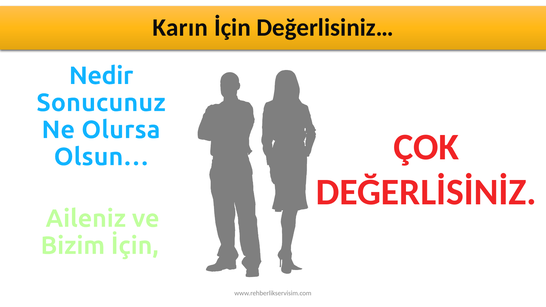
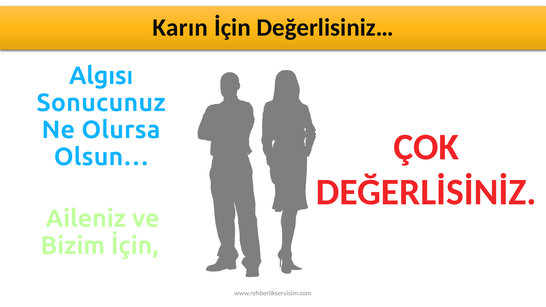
Nedir: Nedir -> Algısı (101, 76)
